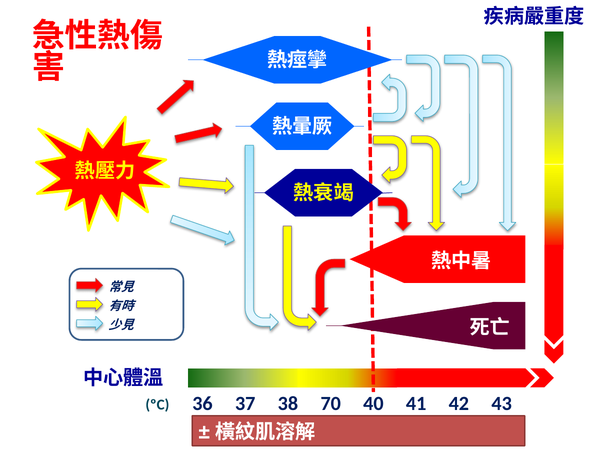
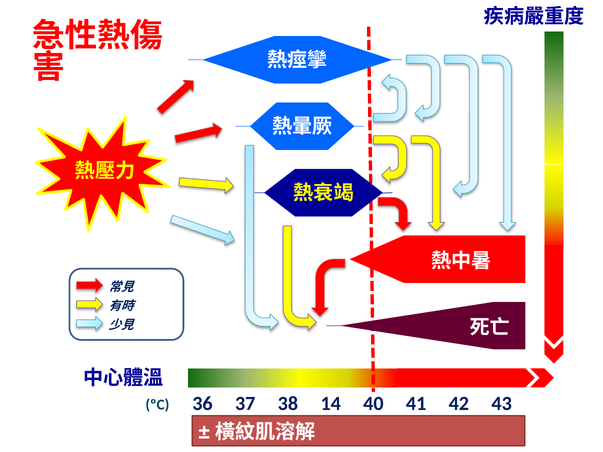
70: 70 -> 14 (331, 404)
